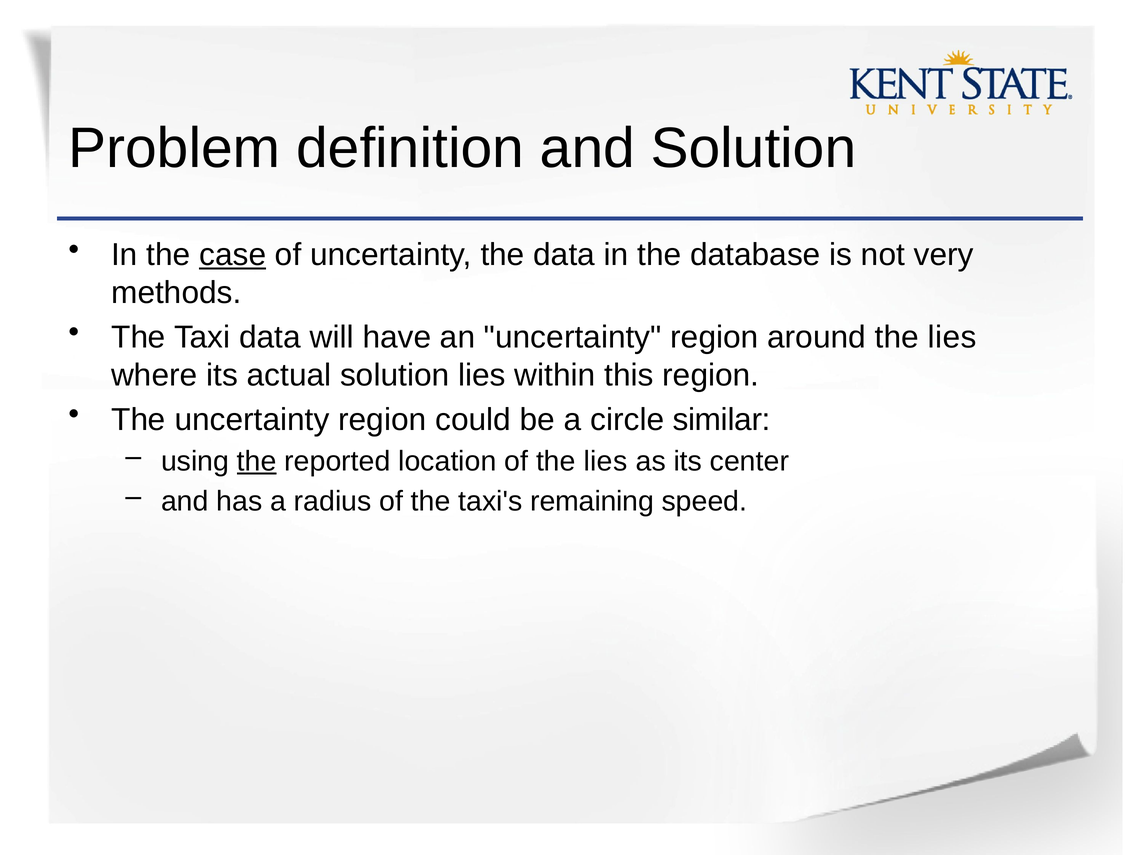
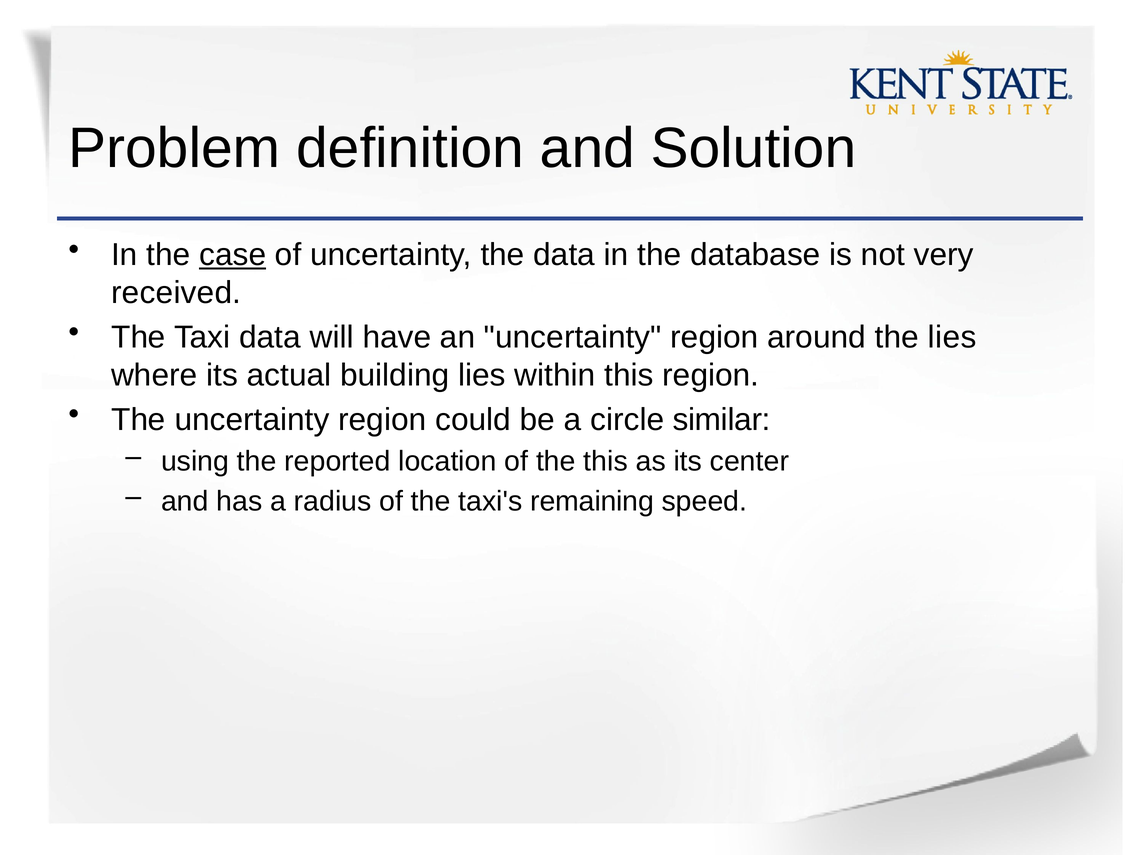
methods: methods -> received (176, 293)
actual solution: solution -> building (395, 375)
the underline: present -> none (257, 461)
of the lies: lies -> this (606, 461)
